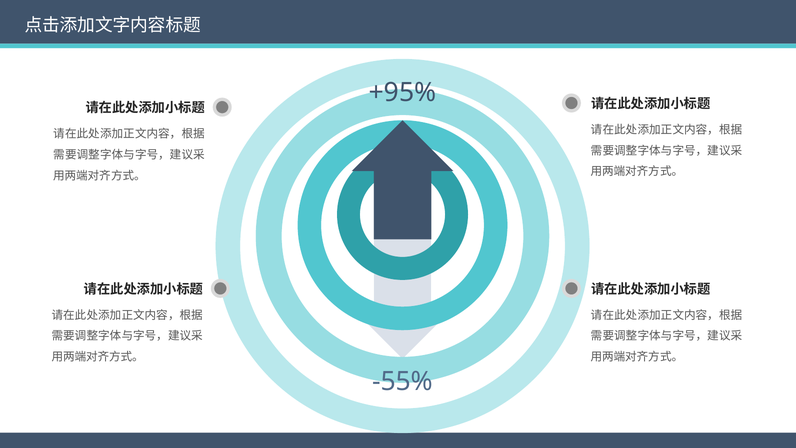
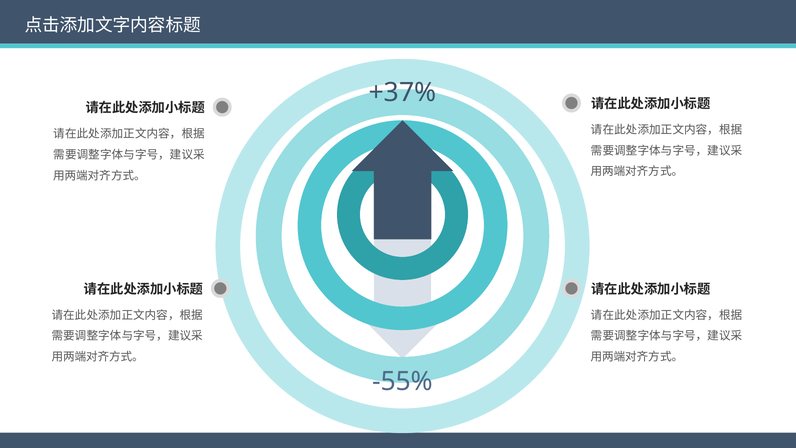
+95%: +95% -> +37% (403, 93)
